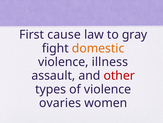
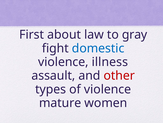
cause: cause -> about (64, 34)
domestic colour: orange -> blue (98, 48)
ovaries: ovaries -> mature (60, 102)
